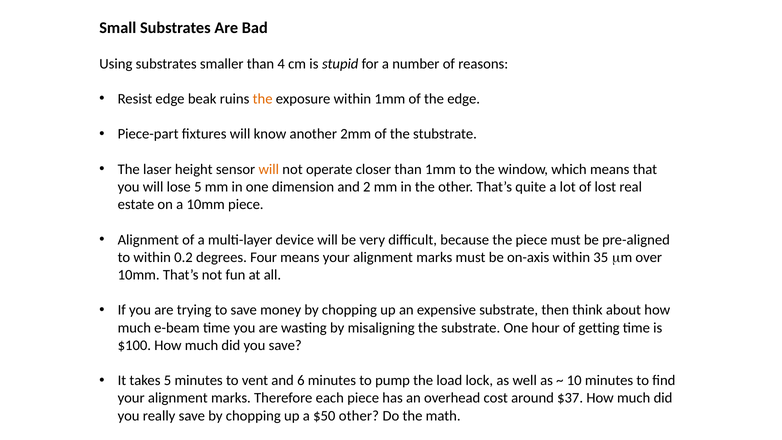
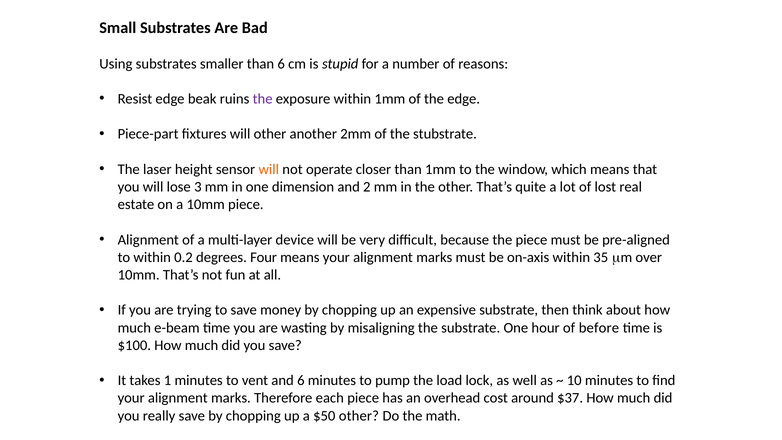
than 4: 4 -> 6 (281, 64)
the colour: orange -> purple (263, 99)
will know: know -> other (270, 134)
lose 5: 5 -> 3 (198, 187)
getting: getting -> before (599, 328)
takes 5: 5 -> 1 (167, 380)
